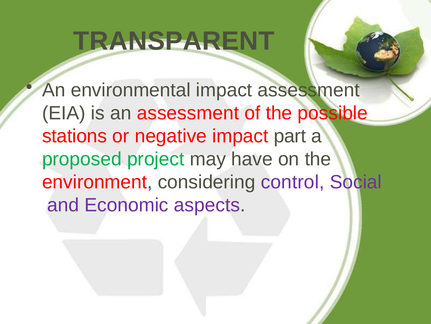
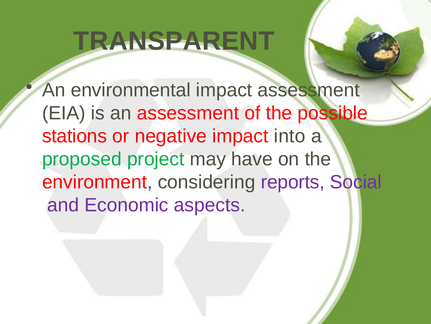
part: part -> into (290, 136)
control: control -> reports (293, 182)
